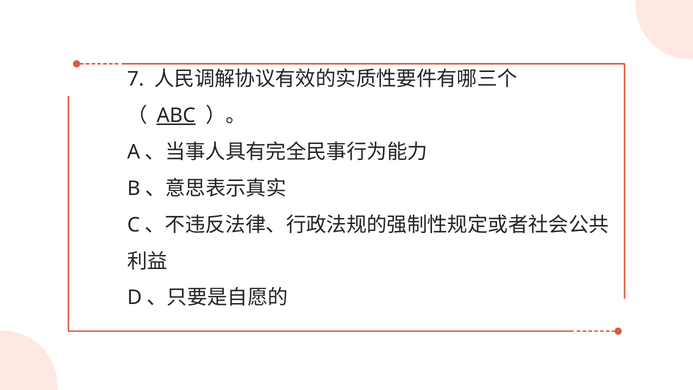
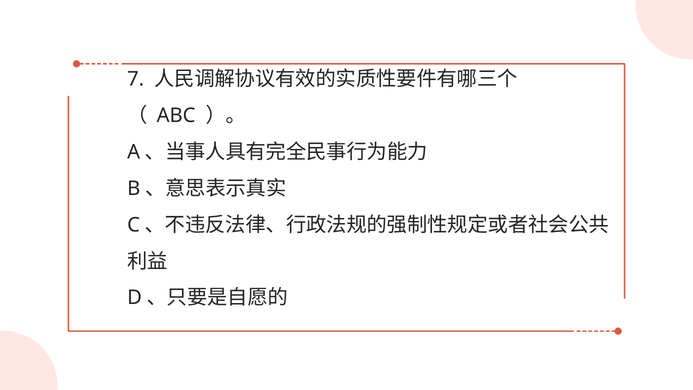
ABC underline: present -> none (176, 116)
